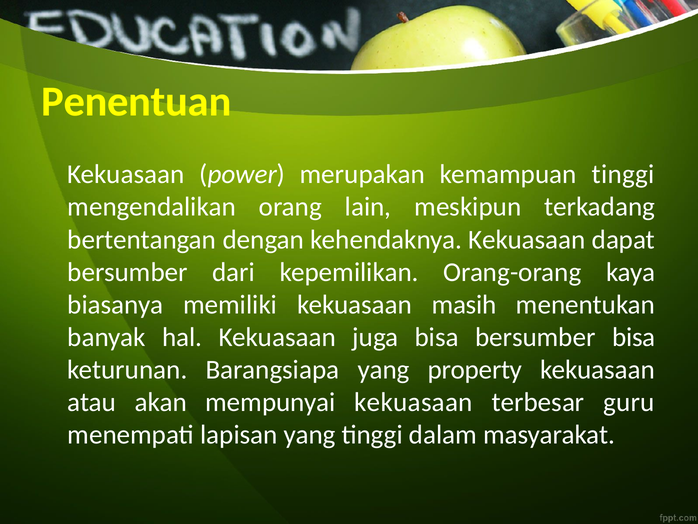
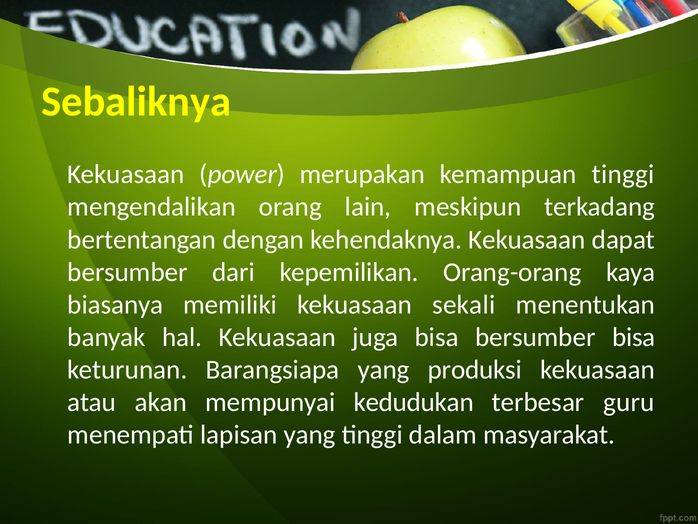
Penentuan: Penentuan -> Sebaliknya (136, 102)
masih: masih -> sekali (464, 304)
property: property -> produksi (475, 369)
mempunyai kekuasaan: kekuasaan -> kedudukan (414, 402)
